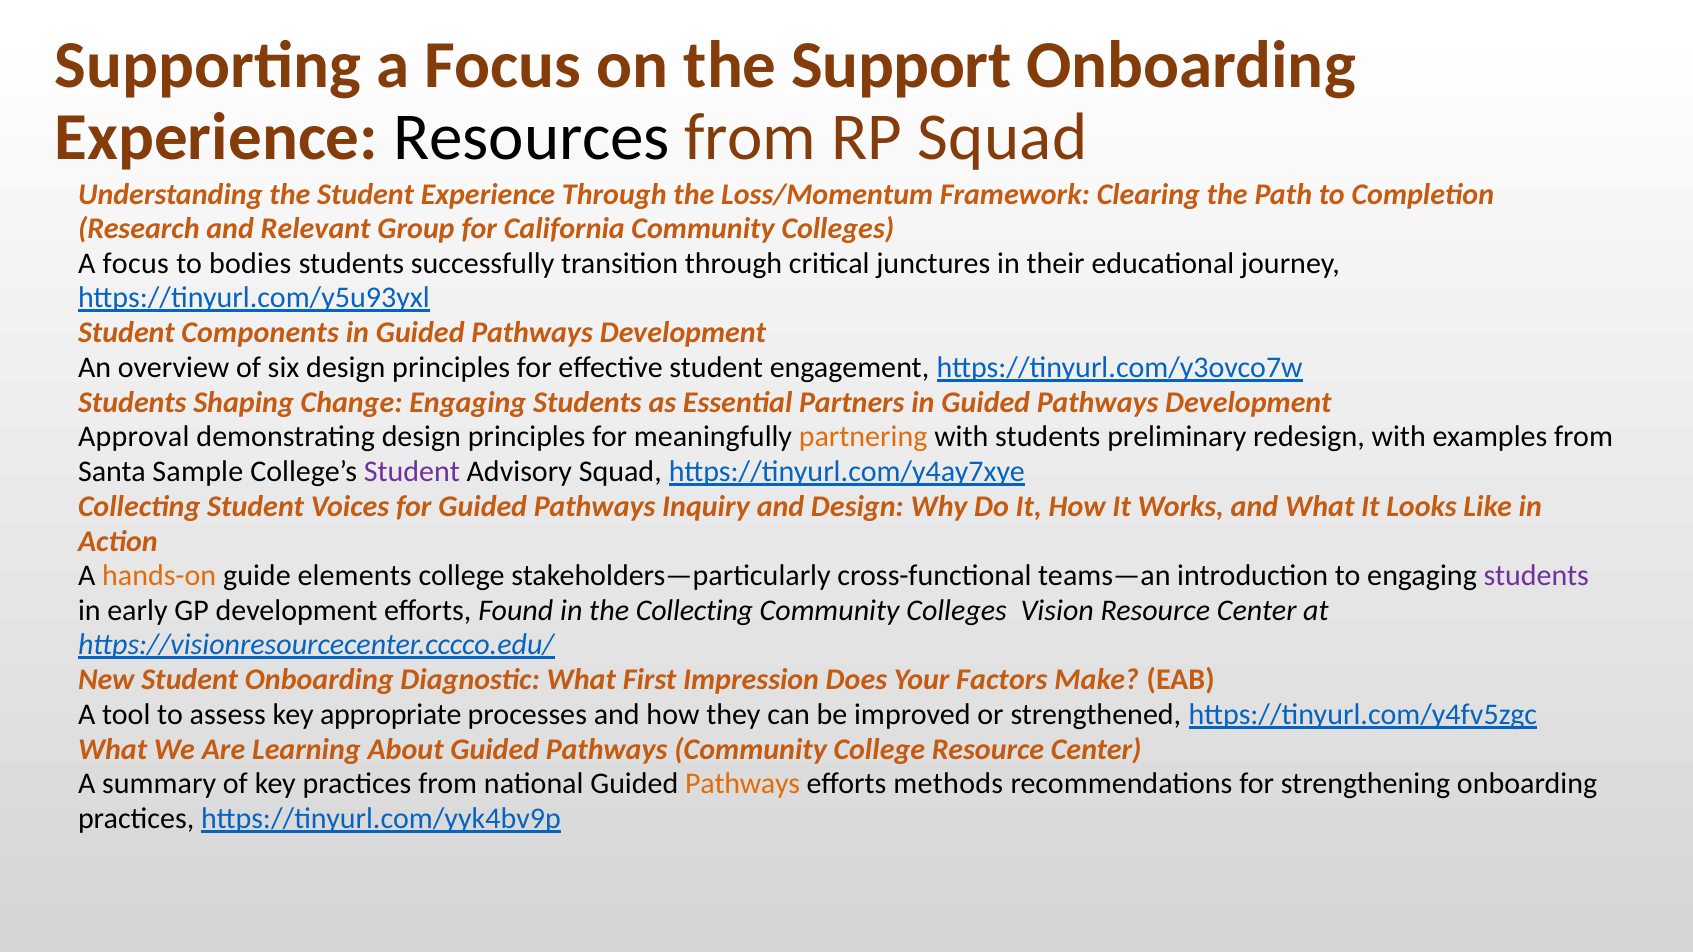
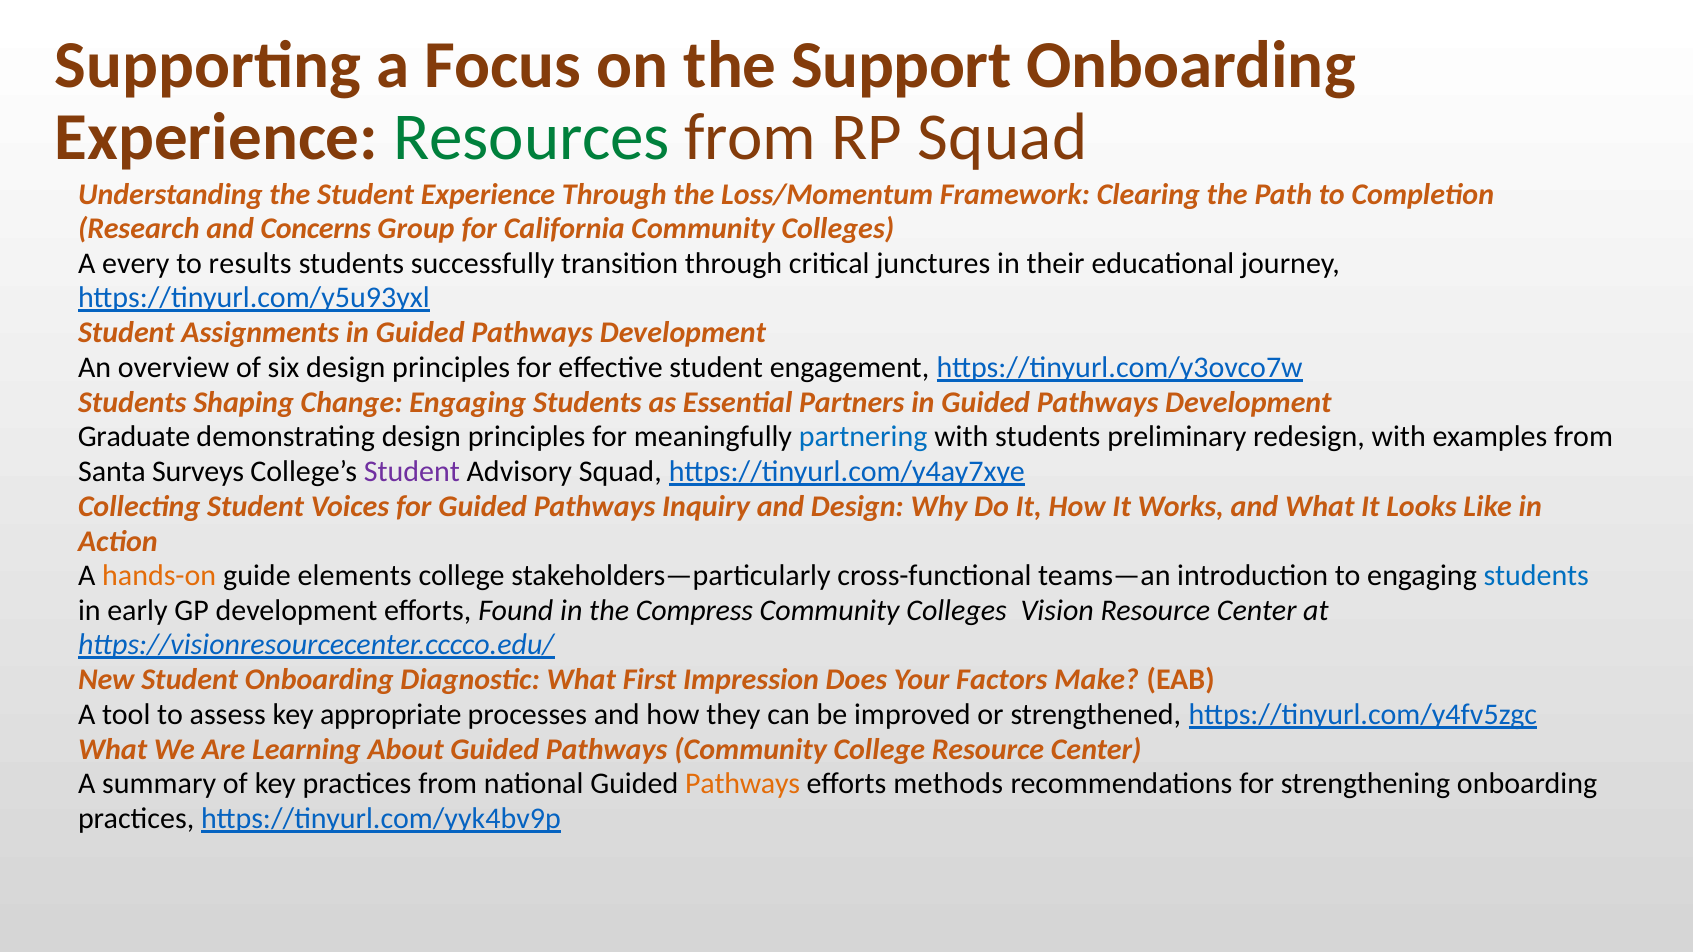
Resources colour: black -> green (532, 138)
Relevant: Relevant -> Concerns (316, 229)
focus: focus -> every (136, 263)
bodies: bodies -> results (250, 263)
Components: Components -> Assignments (260, 333)
Approval: Approval -> Graduate (134, 437)
partnering colour: orange -> blue (863, 437)
Sample: Sample -> Surveys (198, 472)
students colour: purple -> blue (1536, 576)
the Collecting: Collecting -> Compress (694, 610)
